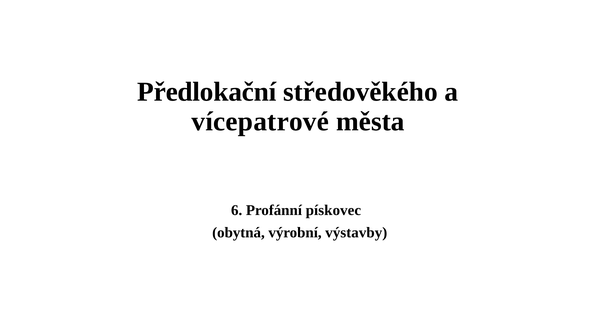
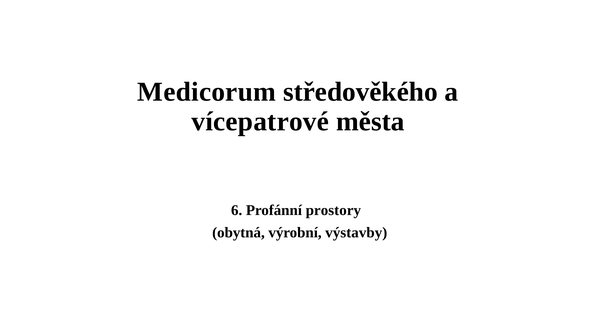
Předlokační: Předlokační -> Medicorum (207, 92)
pískovec: pískovec -> prostory (333, 210)
